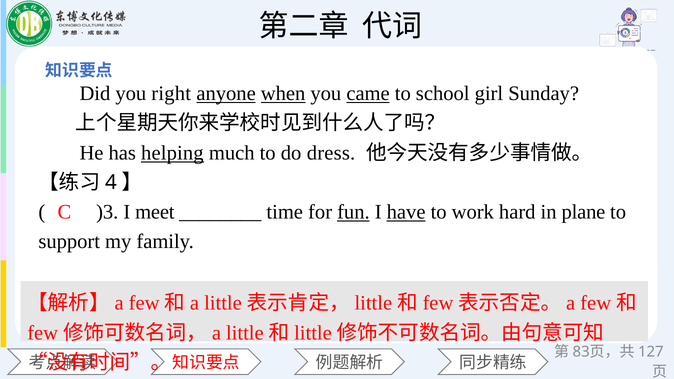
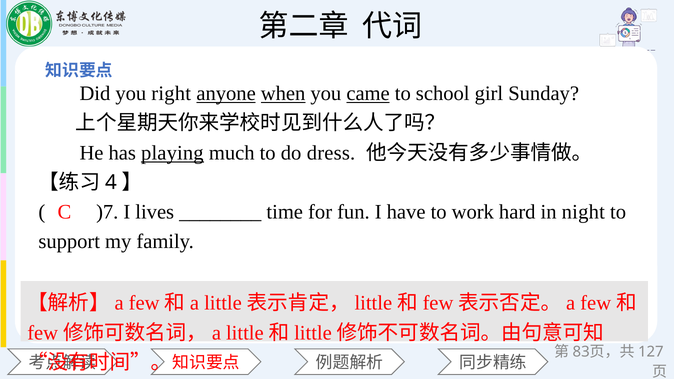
helping: helping -> playing (172, 153)
)3: )3 -> )7 (107, 212)
meet: meet -> lives (155, 212)
fun underline: present -> none (353, 212)
have underline: present -> none (406, 212)
plane: plane -> night (583, 212)
